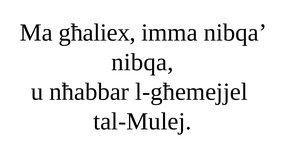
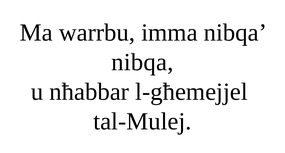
għaliex: għaliex -> warrbu (97, 33)
